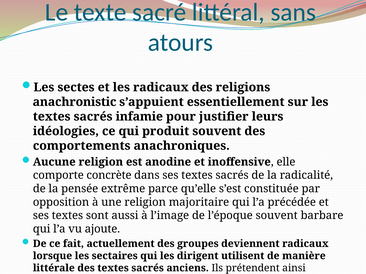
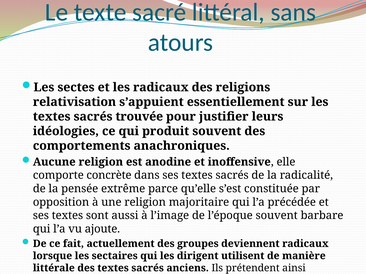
anachronistic: anachronistic -> relativisation (74, 102)
infamie: infamie -> trouvée (139, 117)
